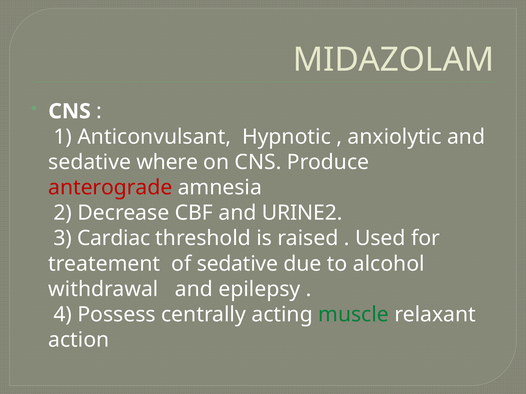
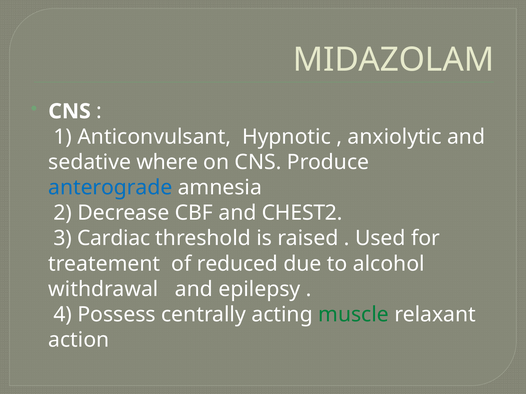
anterograde colour: red -> blue (110, 188)
URINE2: URINE2 -> CHEST2 (302, 213)
of sedative: sedative -> reduced (237, 264)
